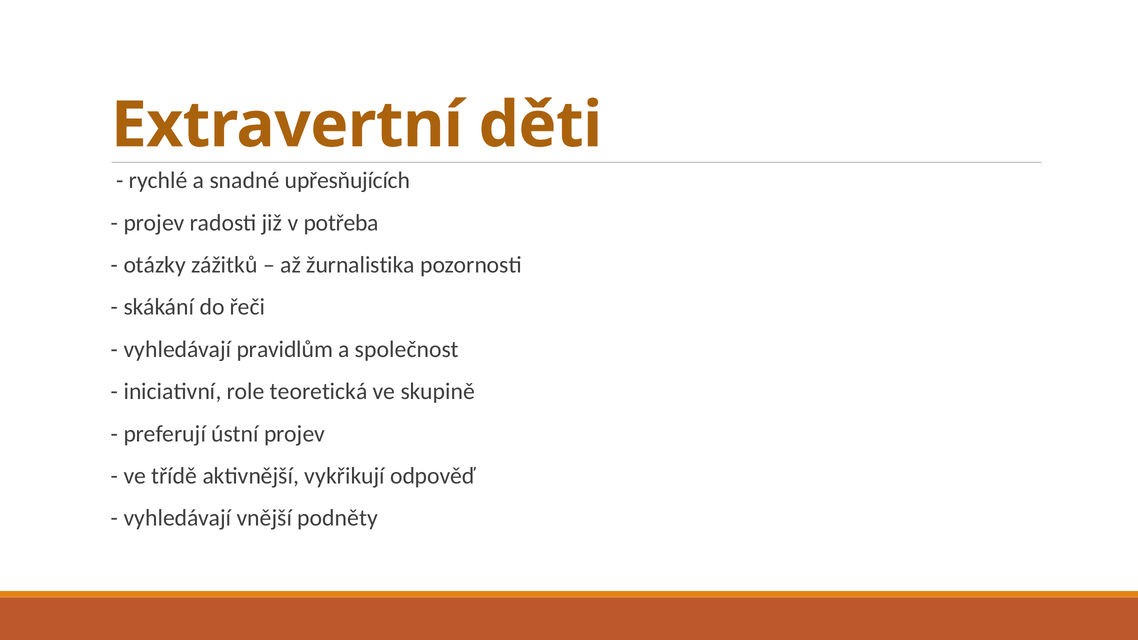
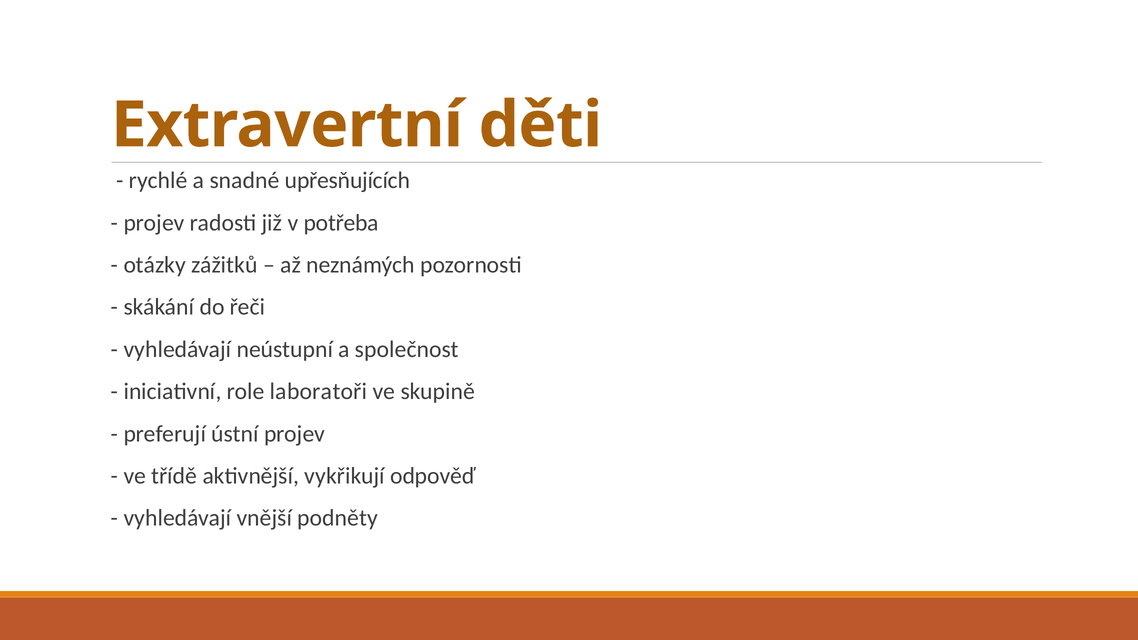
žurnalistika: žurnalistika -> neznámých (361, 265)
pravidlům: pravidlům -> neústupní (285, 349)
teoretická: teoretická -> laboratoři (319, 392)
